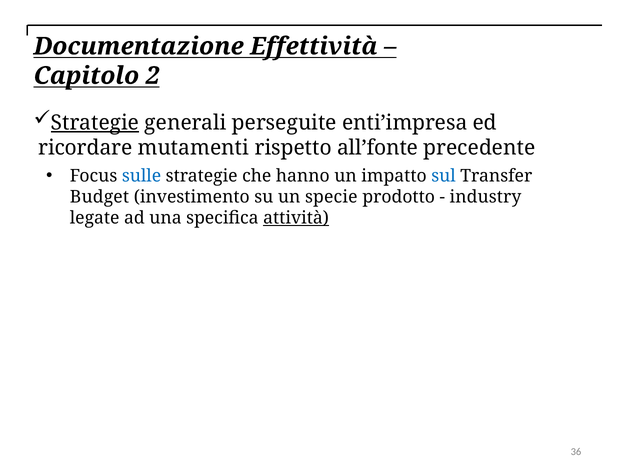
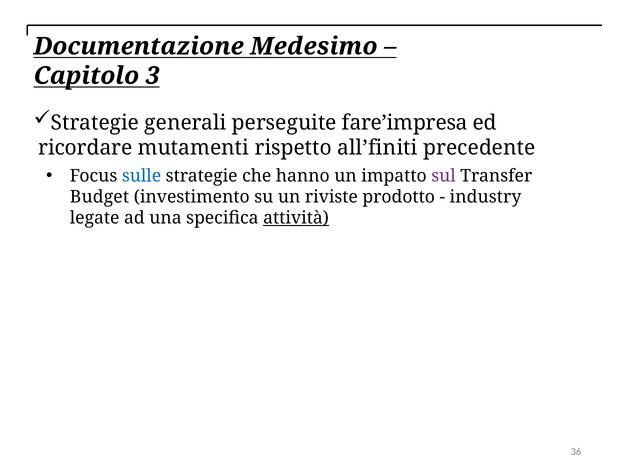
Effettività: Effettività -> Medesimo (314, 46)
2: 2 -> 3 (152, 76)
Strategie underline: present -> none (95, 123)
enti’impresa: enti’impresa -> fare’impresa (405, 123)
all’fonte: all’fonte -> all’finiti (377, 148)
sul colour: blue -> purple (444, 176)
specie: specie -> riviste (331, 197)
